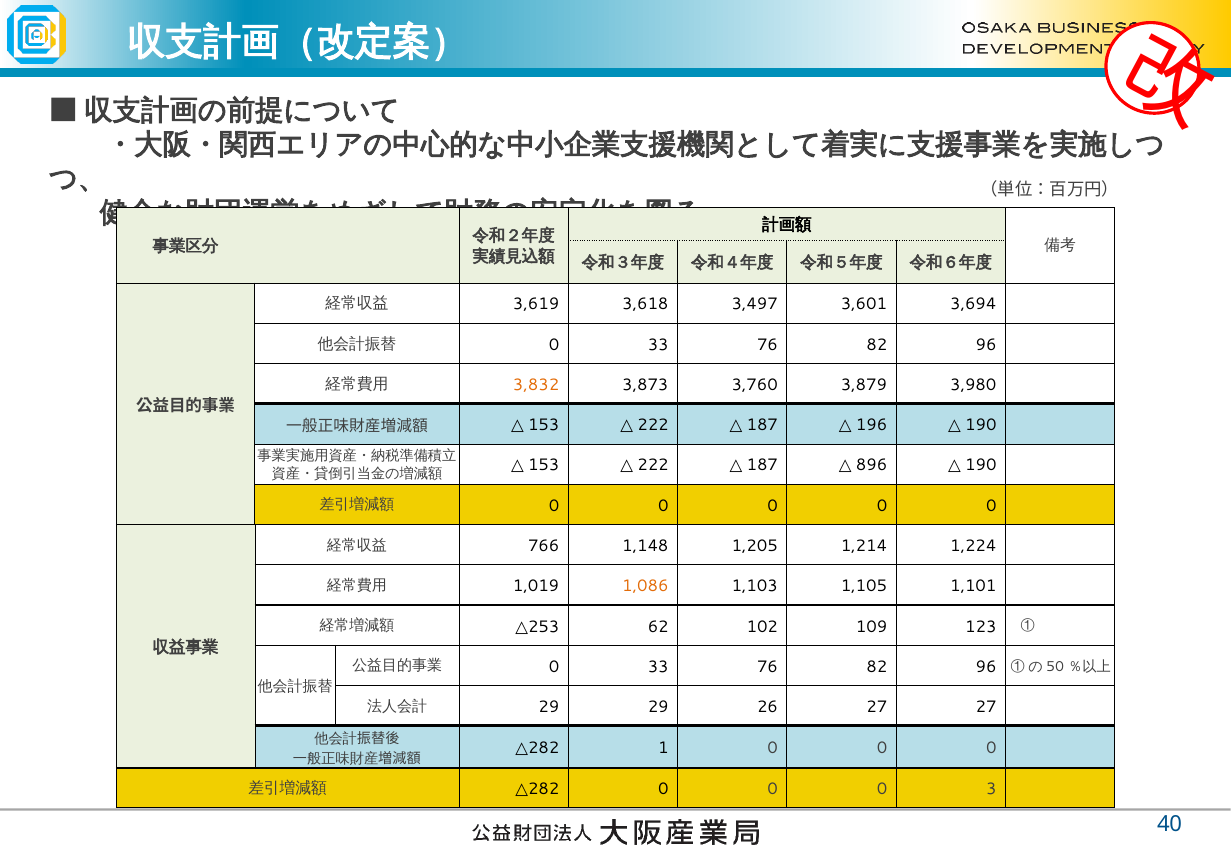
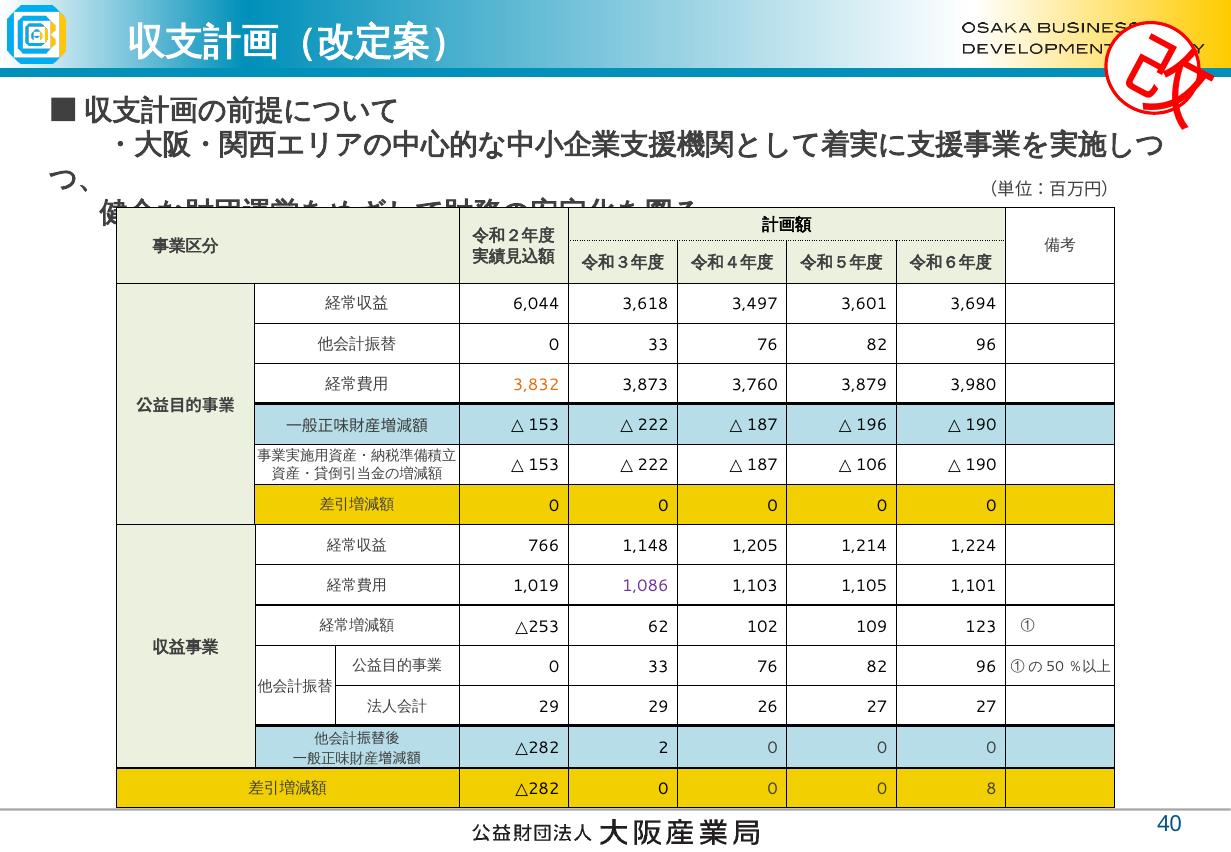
3,619: 3,619 -> 6,044 (536, 305)
896: 896 -> 106 (872, 466)
1,086 colour: orange -> purple (645, 586)
1: 1 -> 2 (663, 749)
3: 3 -> 8 (991, 789)
